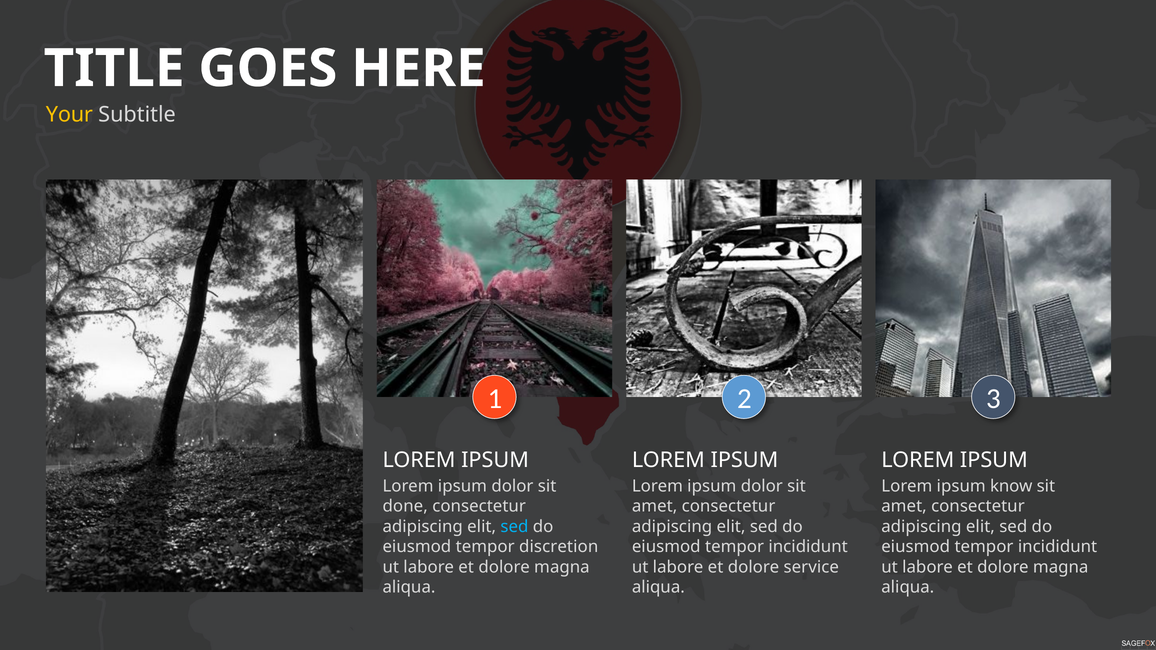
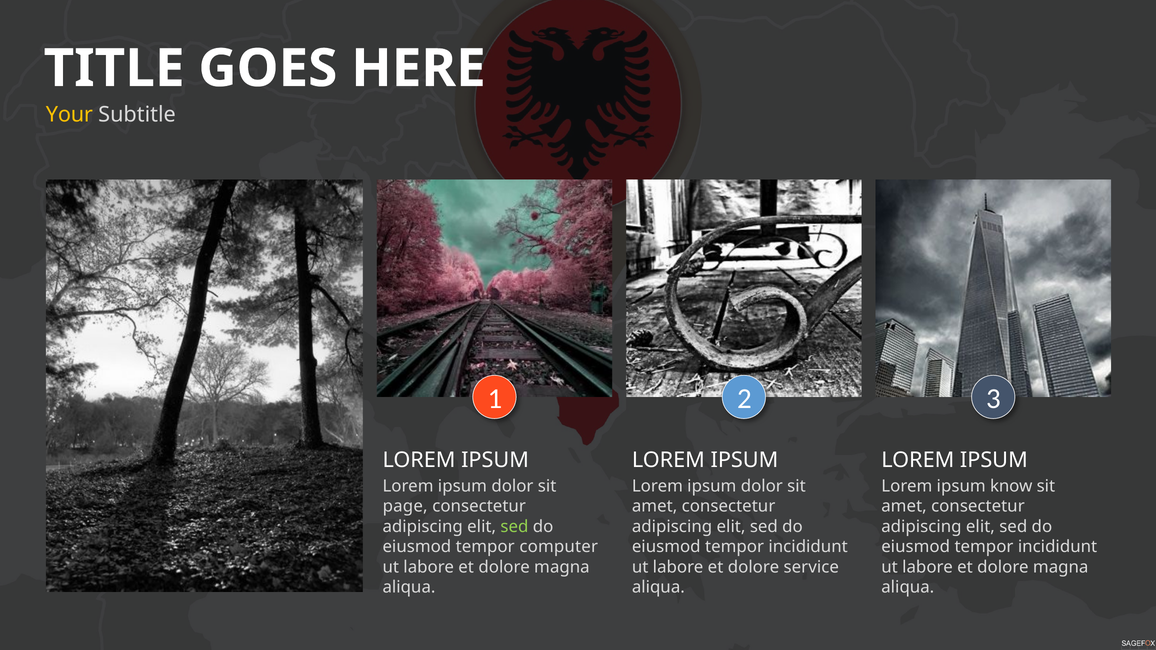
done: done -> page (405, 507)
sed colour: light blue -> light green (514, 527)
discretion: discretion -> computer (559, 547)
